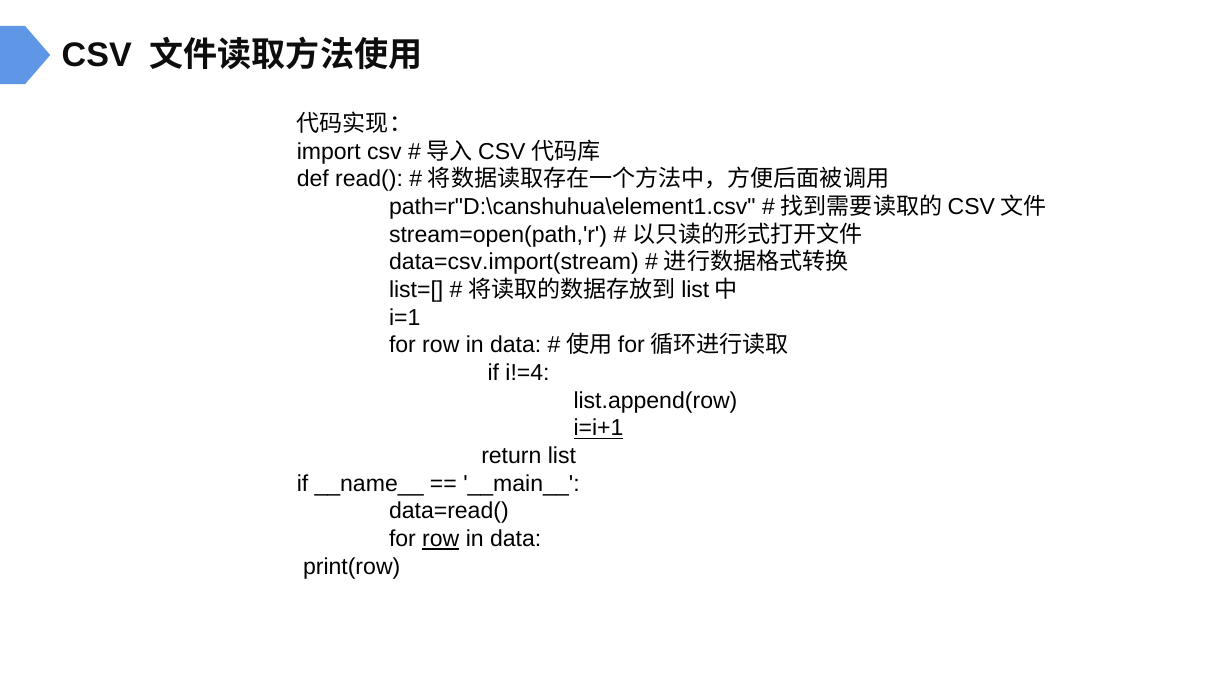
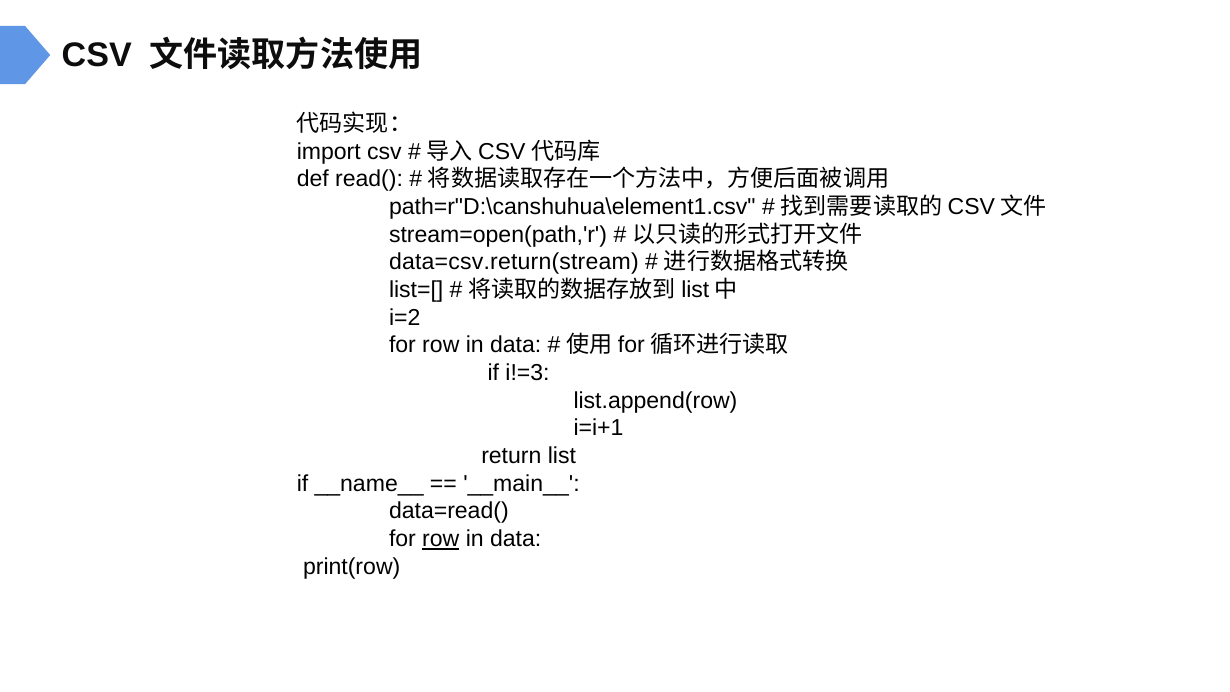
data=csv.import(stream: data=csv.import(stream -> data=csv.return(stream (514, 262)
i=1: i=1 -> i=2 (405, 318)
i!=4: i!=4 -> i!=3 (527, 373)
i=i+1 underline: present -> none (598, 428)
